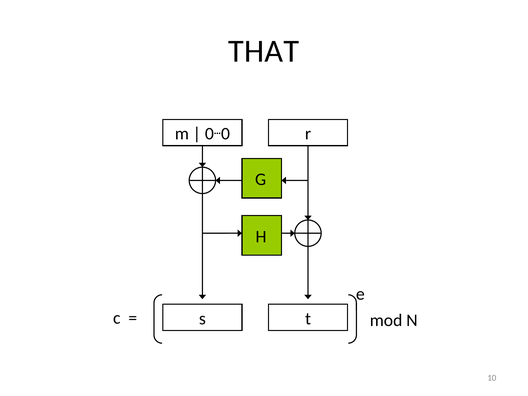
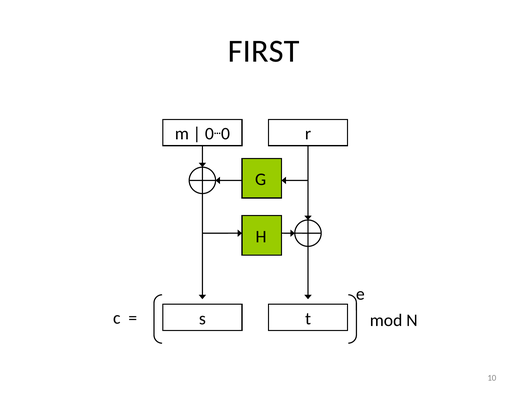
THAT: THAT -> FIRST (264, 51)
